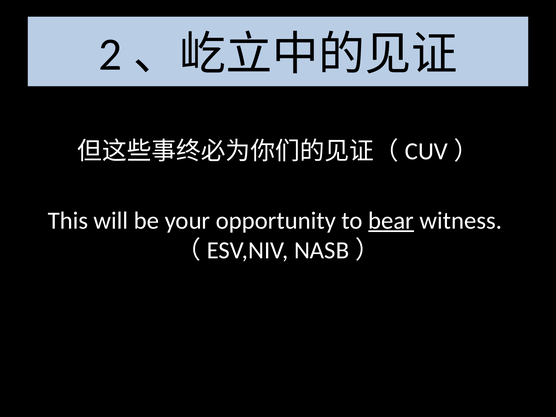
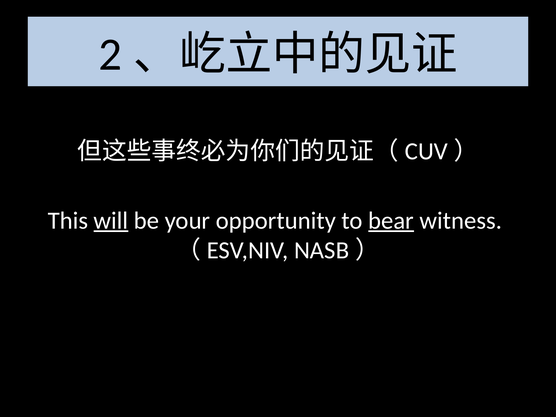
will underline: none -> present (111, 221)
